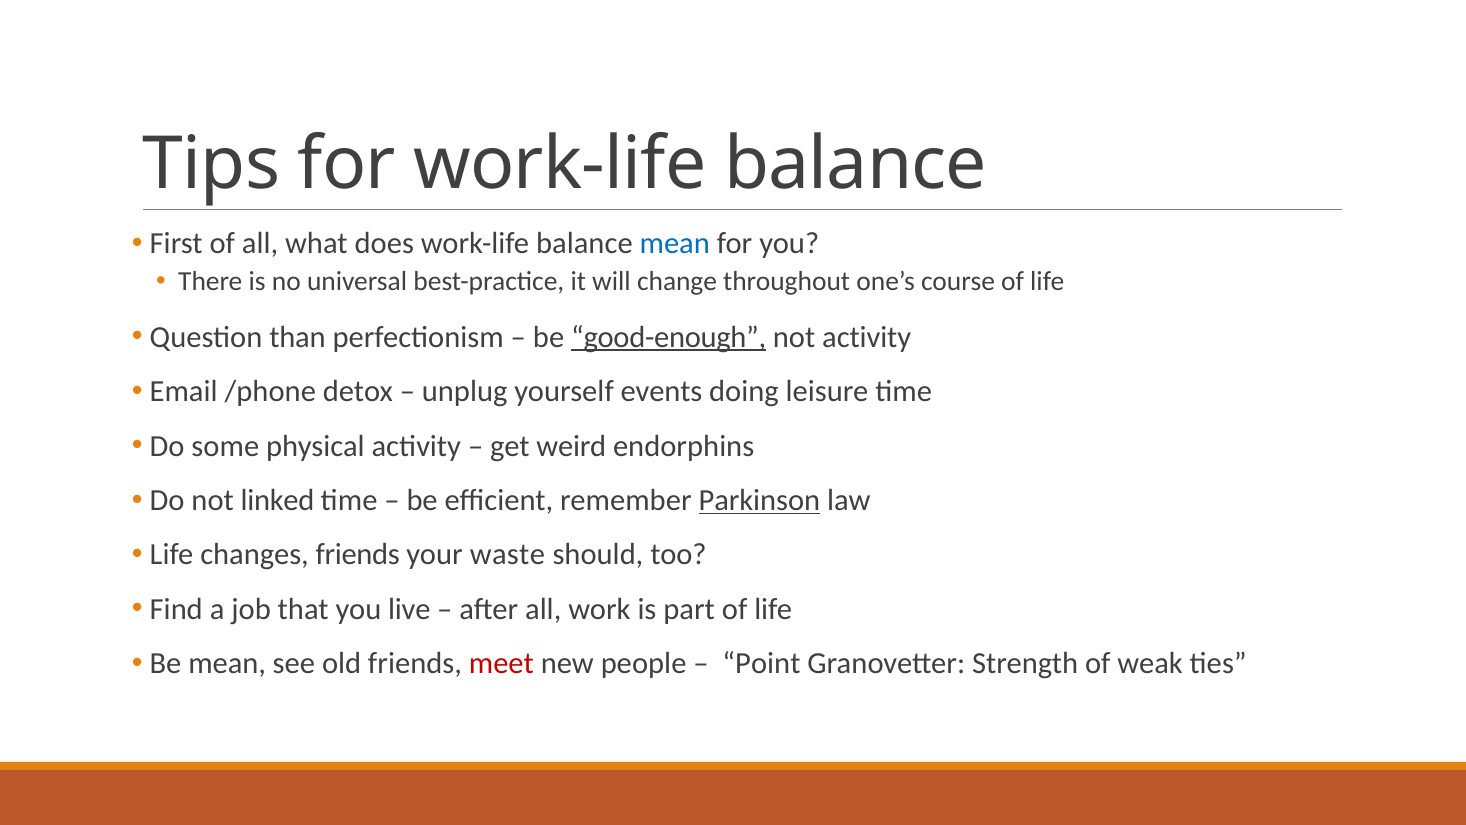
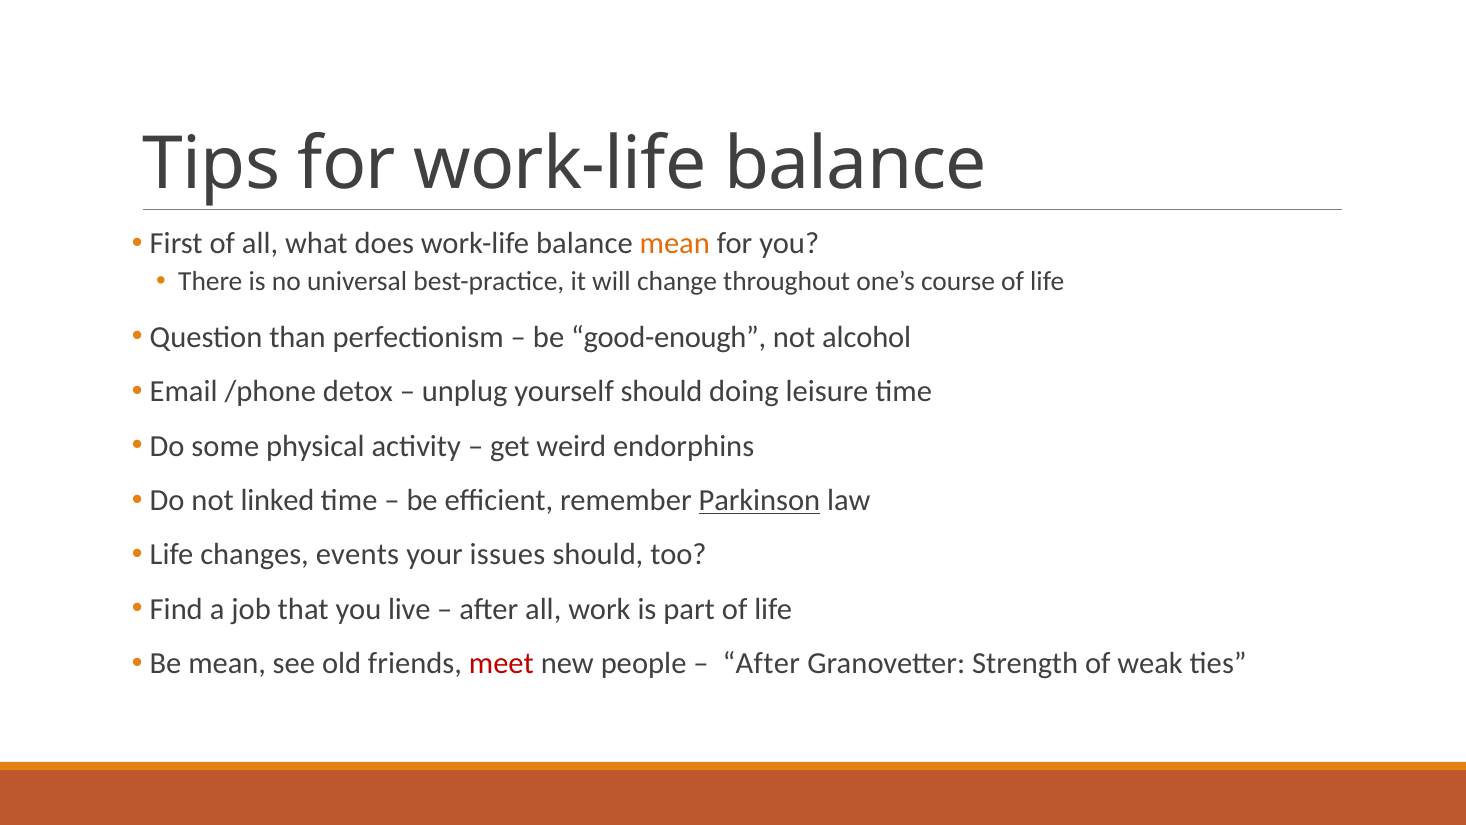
mean colour: blue -> orange (675, 244)
good-enough underline: present -> none (669, 337)
not activity: activity -> alcohol (867, 337)
yourself events: events -> should (662, 391)
changes friends: friends -> events (357, 554)
waste: waste -> issues (507, 554)
Point: Point -> After (761, 663)
